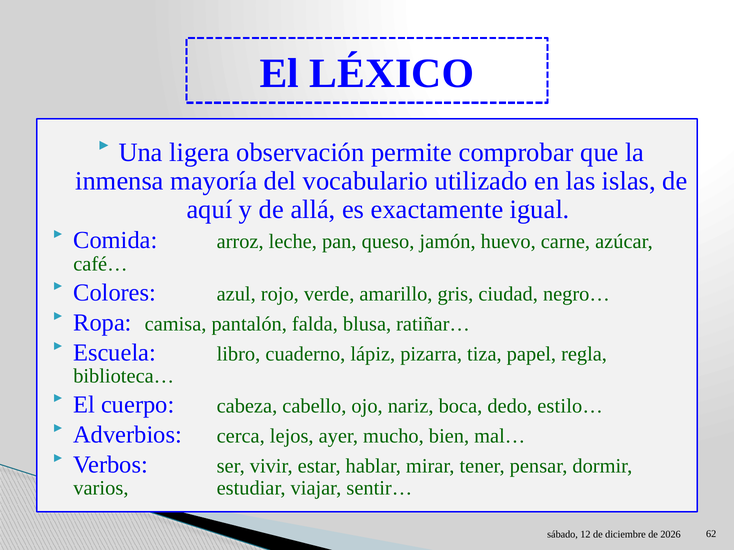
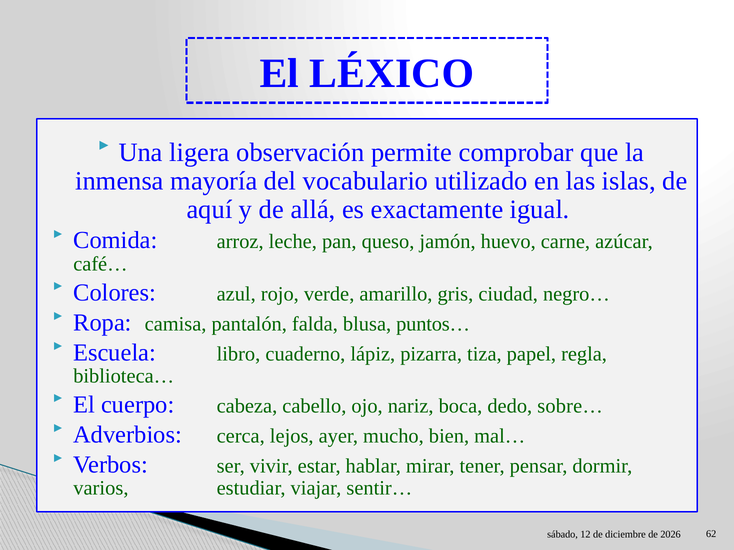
ratiñar…: ratiñar… -> puntos… (433, 324)
estilo…: estilo… -> sobre… (570, 406)
